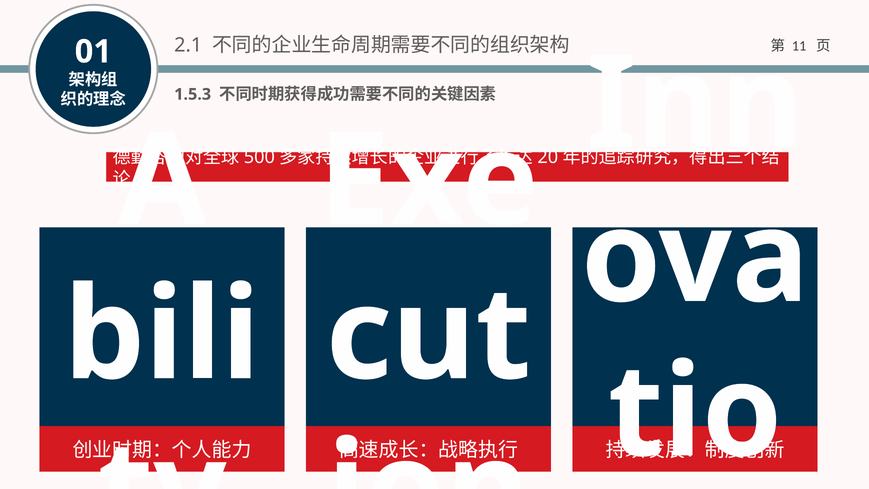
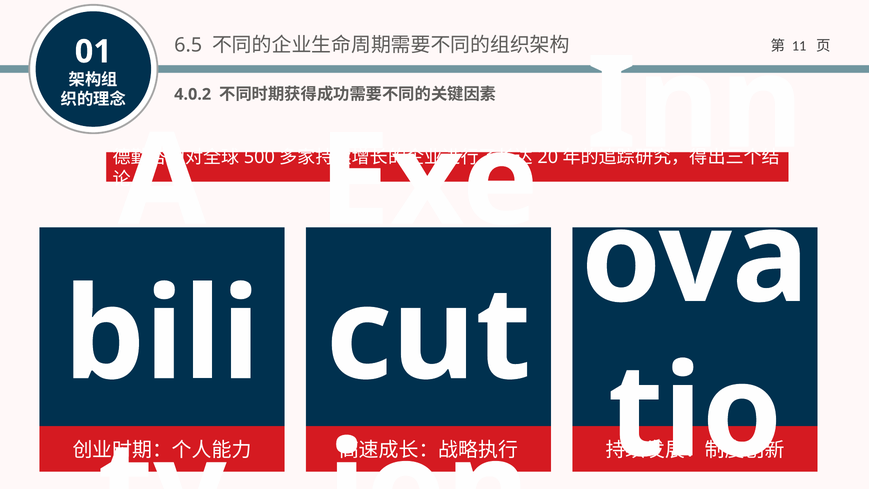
2.1: 2.1 -> 6.5 (188, 45)
1.5.3: 1.5.3 -> 4.0.2 (193, 94)
